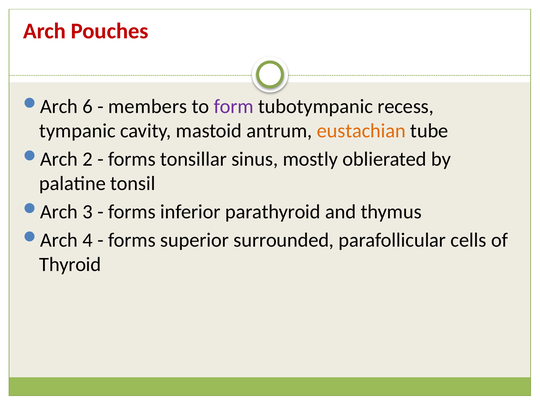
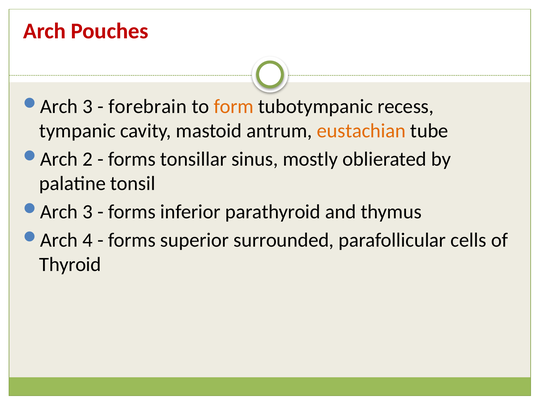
6: 6 -> 3 (88, 106)
members: members -> forebrain (148, 106)
form colour: purple -> orange (234, 106)
